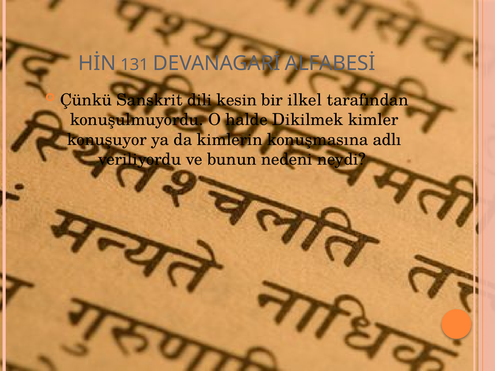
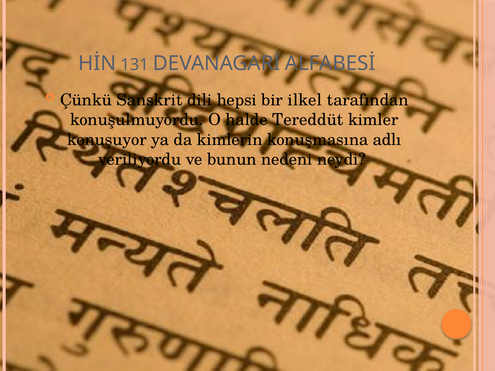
kesin: kesin -> hepsi (237, 100)
Dikilmek: Dikilmek -> Tereddüt (308, 120)
